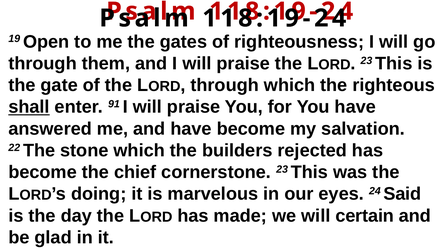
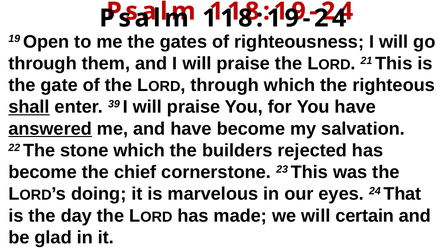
23: 23 -> 21 (366, 61)
91: 91 -> 39 (114, 104)
answered underline: none -> present (50, 129)
Said: Said -> That (402, 194)
